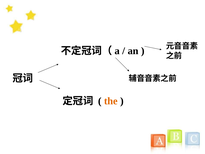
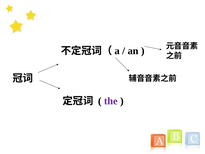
the colour: orange -> purple (111, 101)
